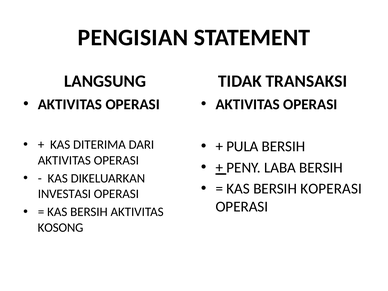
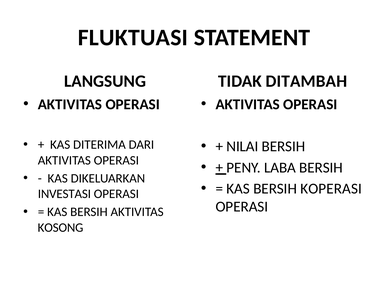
PENGISIAN: PENGISIAN -> FLUKTUASI (133, 38)
TRANSAKSI: TRANSAKSI -> DITAMBAH (306, 81)
PULA: PULA -> NILAI (242, 146)
